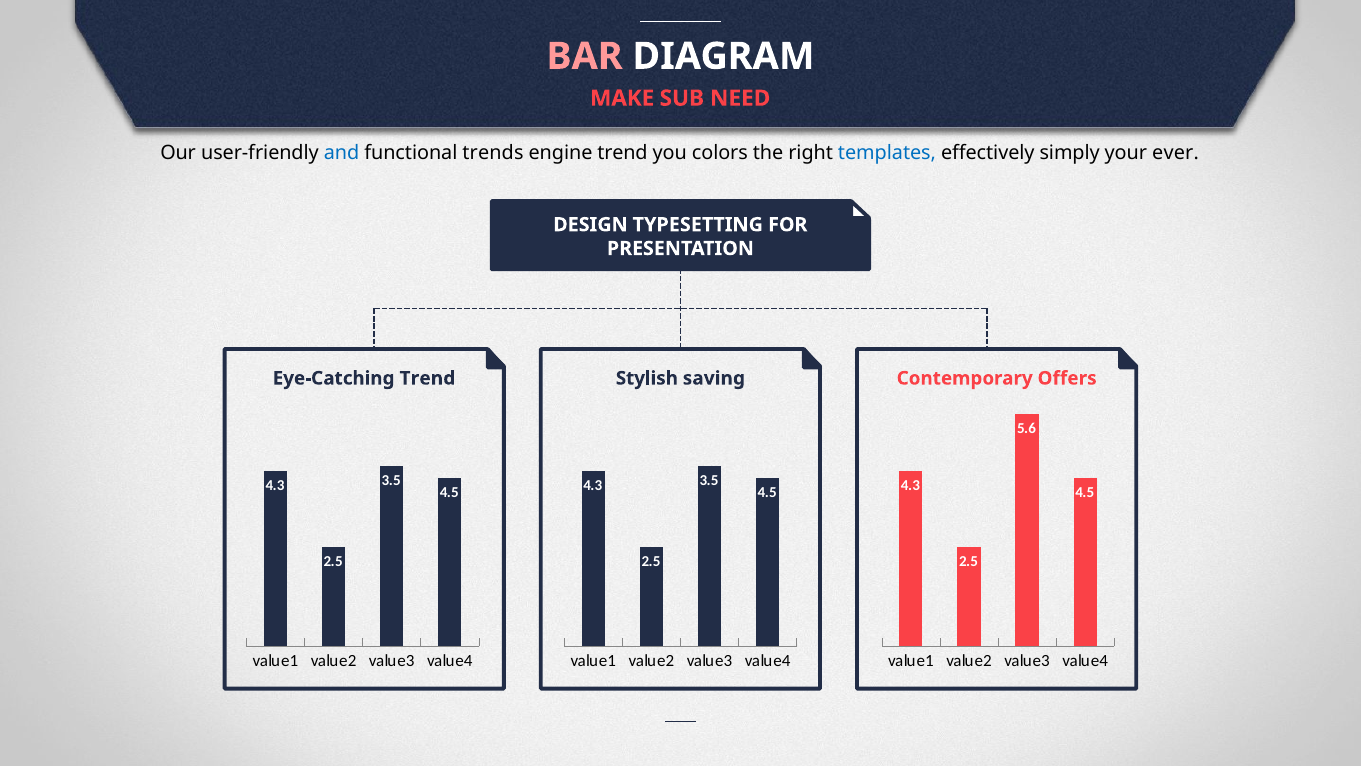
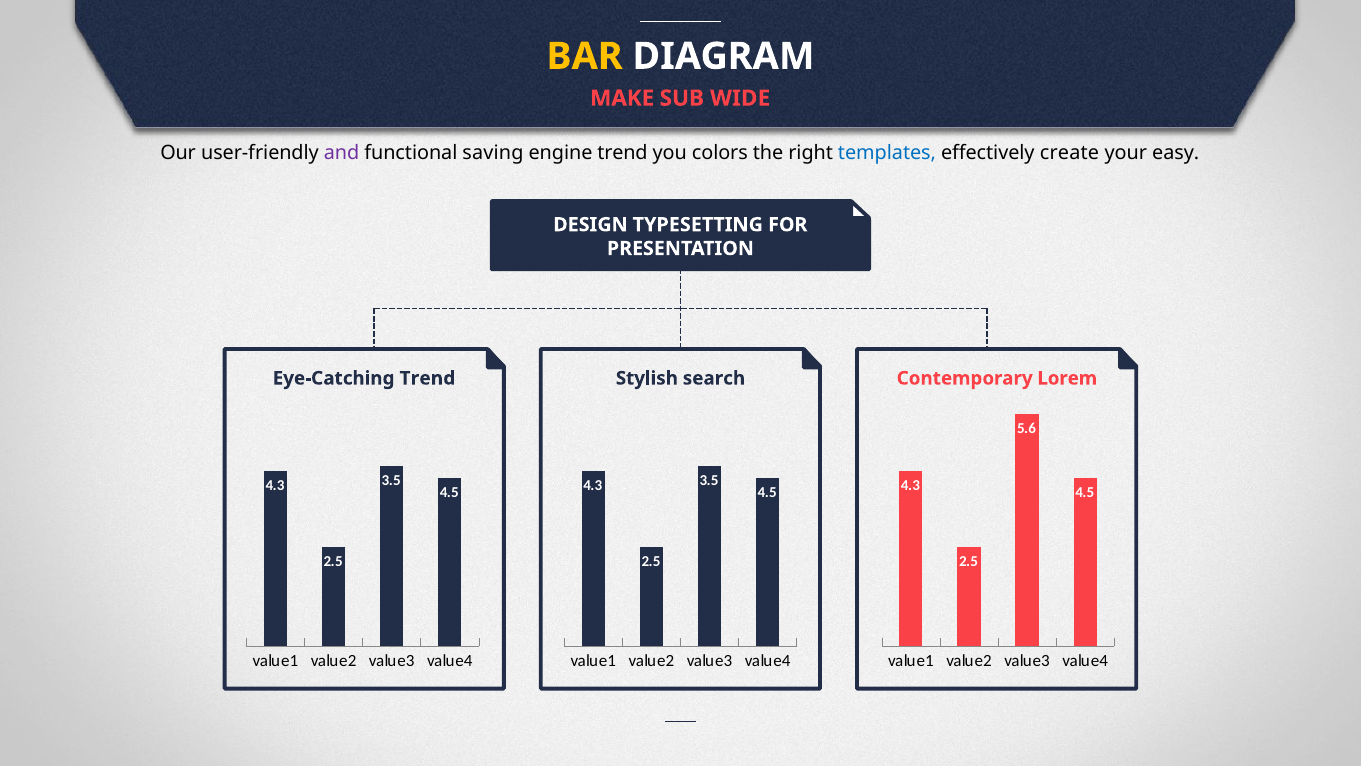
BAR colour: pink -> yellow (585, 56)
NEED: NEED -> WIDE (740, 98)
and colour: blue -> purple (342, 153)
trends: trends -> saving (493, 153)
simply: simply -> create (1069, 153)
ever: ever -> easy (1176, 153)
saving: saving -> search (714, 378)
Offers: Offers -> Lorem (1067, 378)
